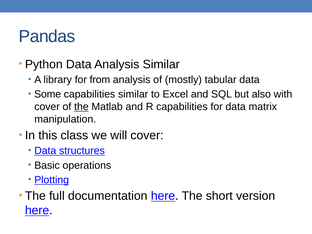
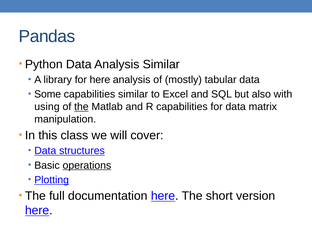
for from: from -> here (100, 80)
cover: cover -> using (47, 107)
operations underline: none -> present (87, 165)
